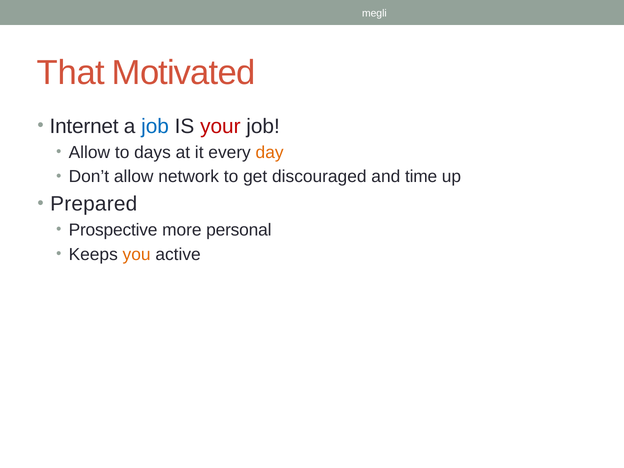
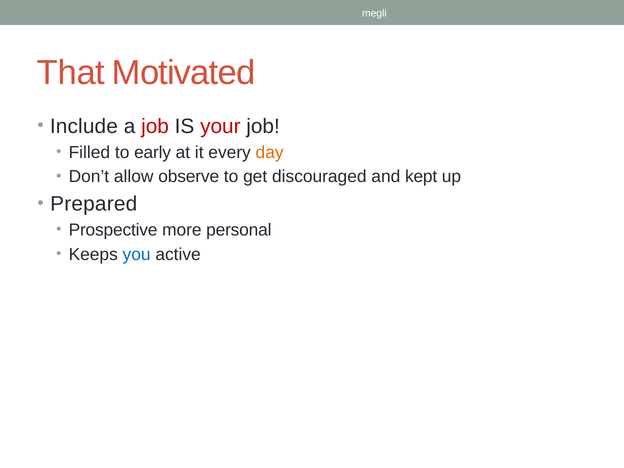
Internet: Internet -> Include (84, 126)
job colour: blue -> red (155, 126)
Allow: Allow -> Filled (89, 152)
days: days -> early (153, 152)
network: network -> observe (189, 177)
time: time -> kept (421, 177)
you colour: orange -> blue (137, 254)
